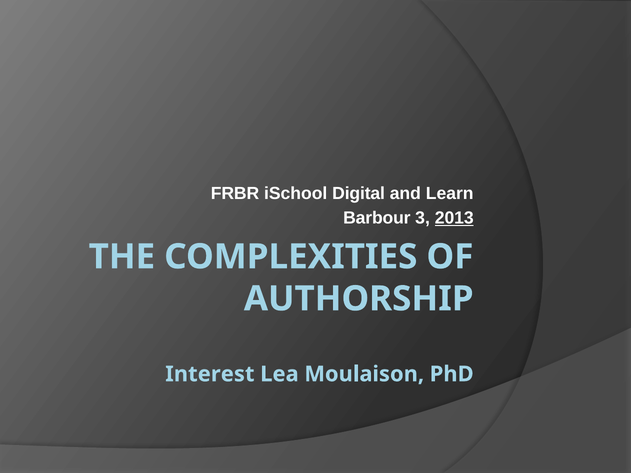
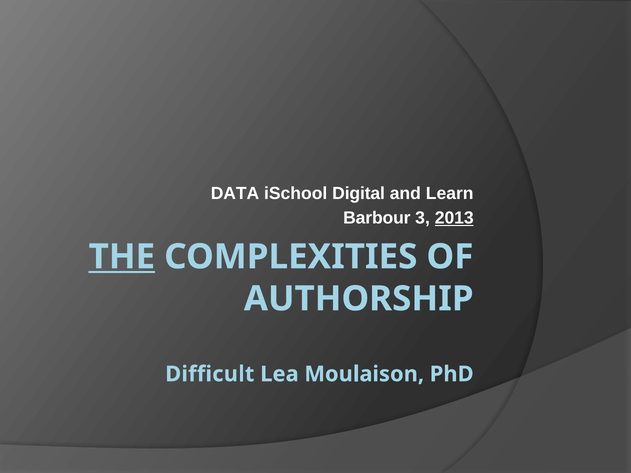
FRBR: FRBR -> DATA (235, 194)
THE underline: none -> present (122, 257)
Interest: Interest -> Difficult (210, 374)
